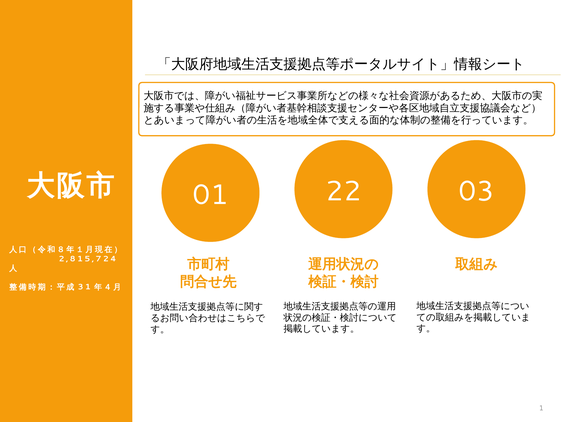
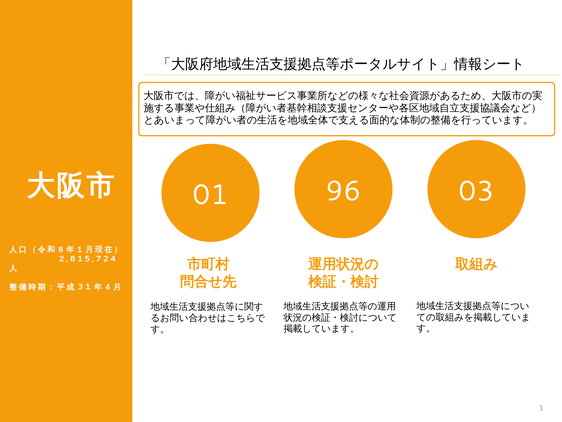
22: 22 -> 96 (343, 191)
